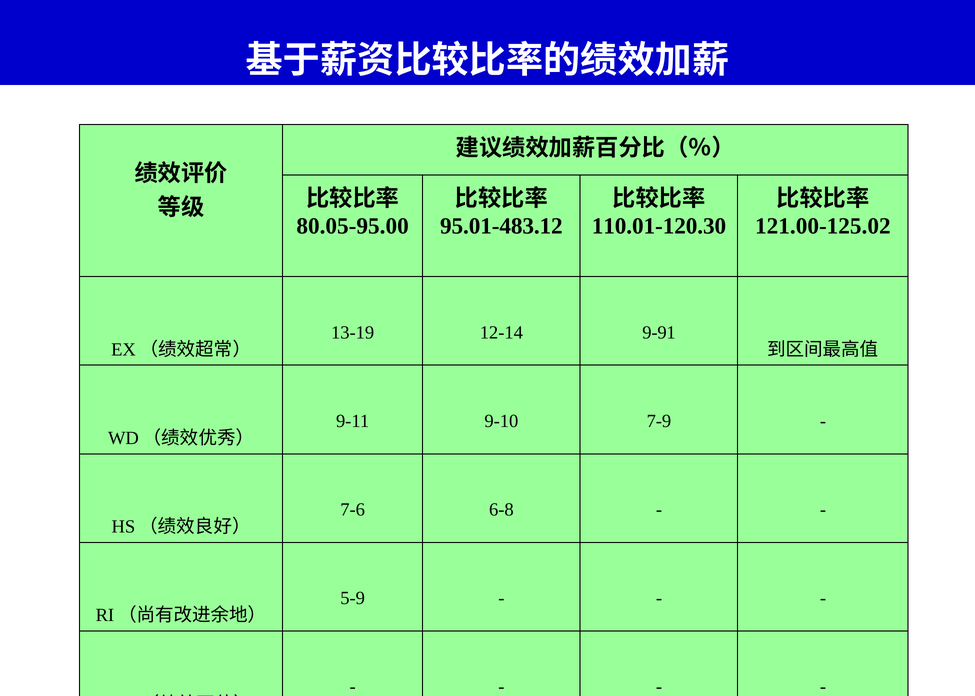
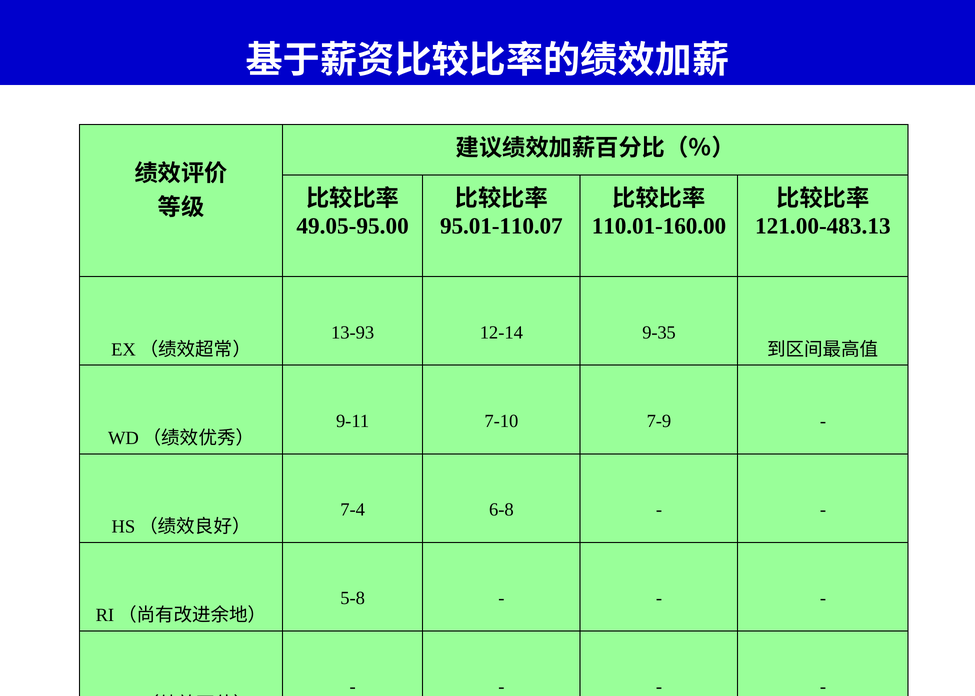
80.05-95.00: 80.05-95.00 -> 49.05-95.00 (353, 226)
95.01-483.12: 95.01-483.12 -> 95.01-110.07 (501, 226)
110.01-120.30: 110.01-120.30 -> 110.01-160.00 (659, 226)
121.00-125.02: 121.00-125.02 -> 121.00-483.13 (823, 226)
13-19: 13-19 -> 13-93 (353, 333)
9-91: 9-91 -> 9-35 (659, 333)
9-10: 9-10 -> 7-10 (501, 421)
7-6: 7-6 -> 7-4 (353, 510)
5-9: 5-9 -> 5-8 (353, 599)
